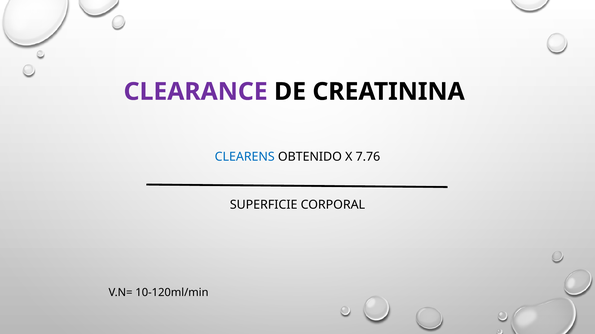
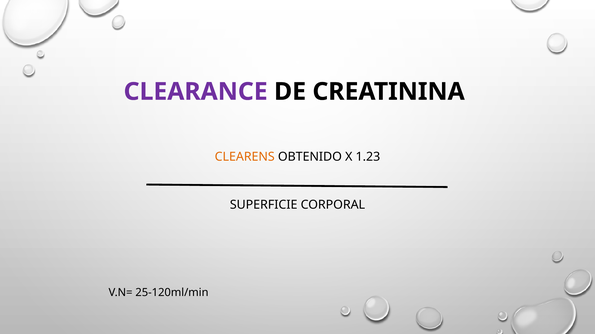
CLEARENS colour: blue -> orange (245, 157)
7.76: 7.76 -> 1.23 (368, 157)
10-120ml/min: 10-120ml/min -> 25-120ml/min (172, 293)
